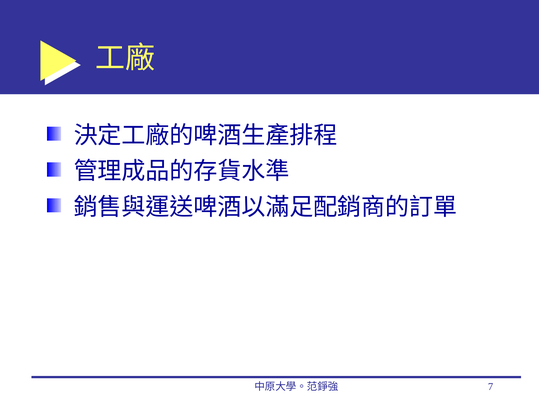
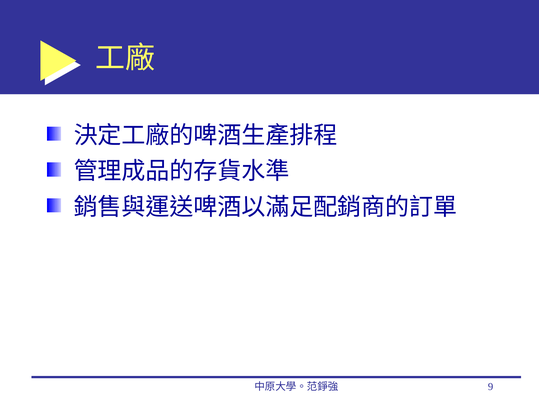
7: 7 -> 9 (491, 387)
